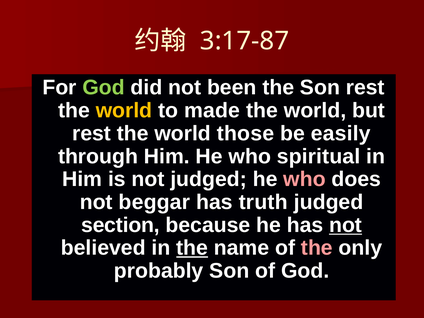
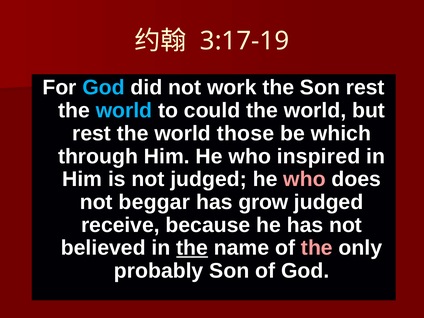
3:17-87: 3:17-87 -> 3:17-19 (245, 41)
God colour: light green -> light blue (104, 88)
been: been -> work (232, 88)
world colour: yellow -> light blue (124, 111)
made: made -> could (212, 111)
easily: easily -> which (341, 133)
spiritual: spiritual -> inspired (319, 156)
truth: truth -> grow (263, 202)
section: section -> receive (120, 225)
not underline: present -> none (346, 225)
